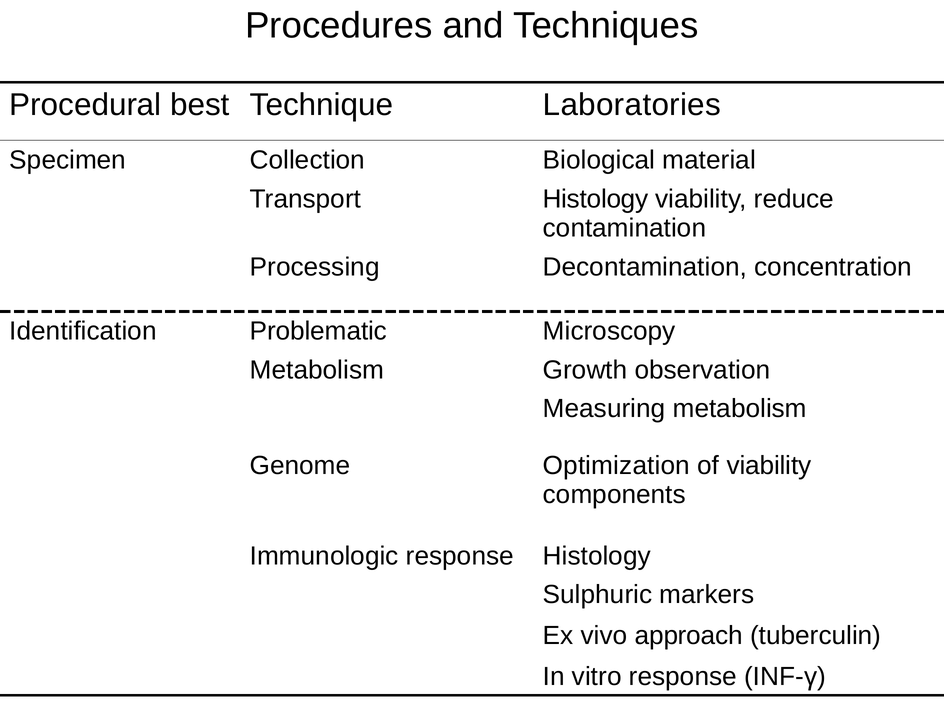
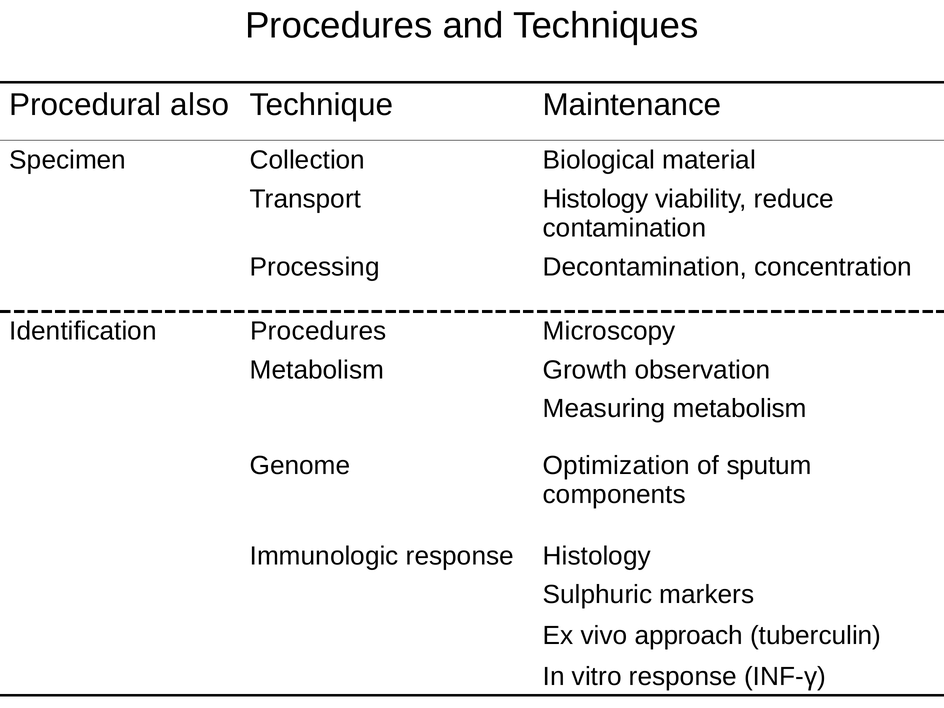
best: best -> also (200, 105)
Laboratories: Laboratories -> Maintenance (632, 105)
Identification Problematic: Problematic -> Procedures (318, 331)
of viability: viability -> sputum (769, 465)
